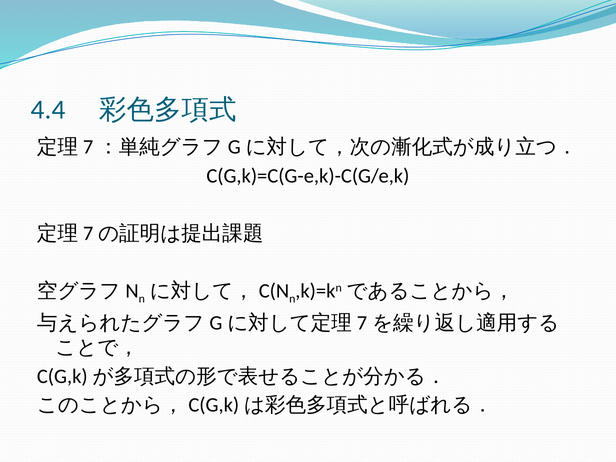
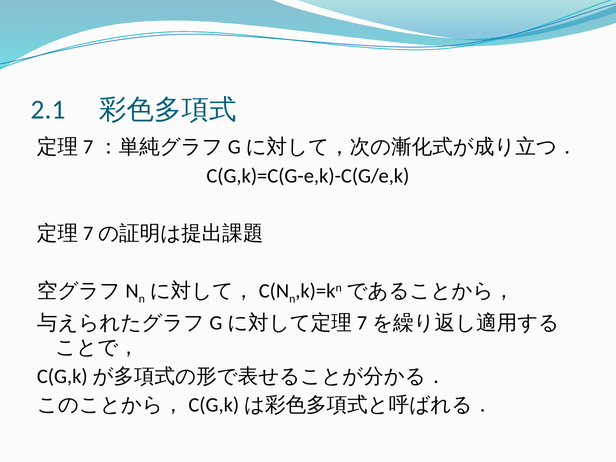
4.4: 4.4 -> 2.1 (48, 110)
